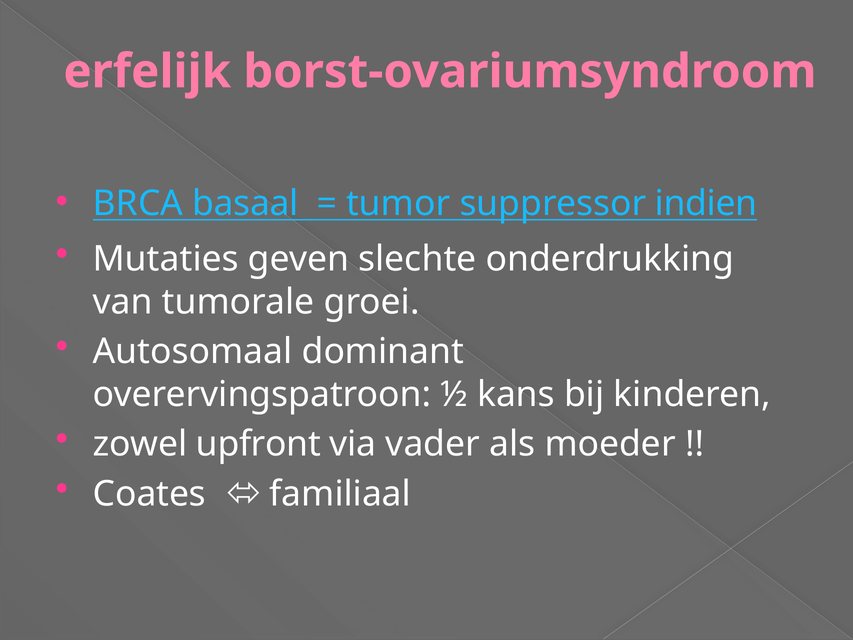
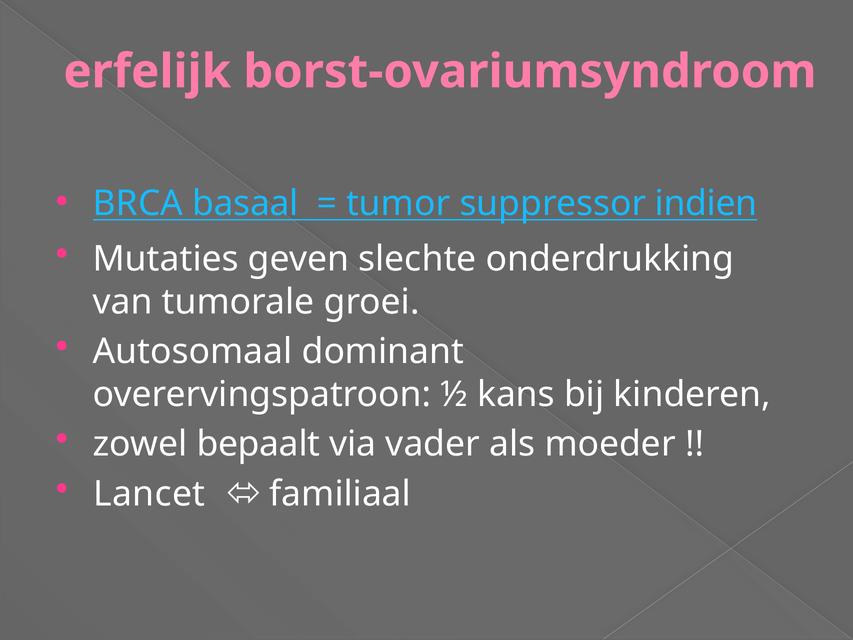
upfront: upfront -> bepaalt (258, 444)
Coates: Coates -> Lancet (149, 494)
